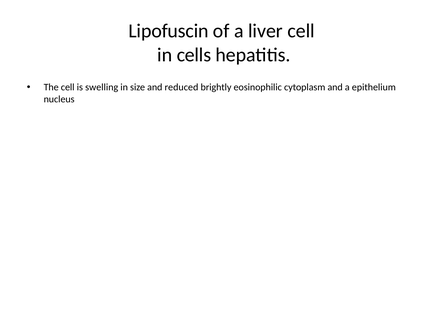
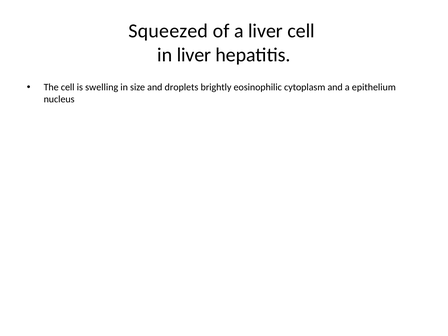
Lipofuscin: Lipofuscin -> Squeezed (168, 31)
in cells: cells -> liver (194, 55)
reduced: reduced -> droplets (181, 87)
